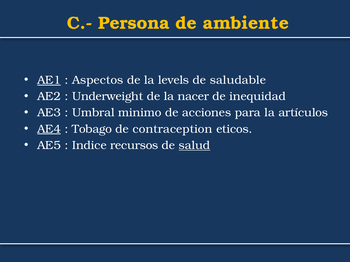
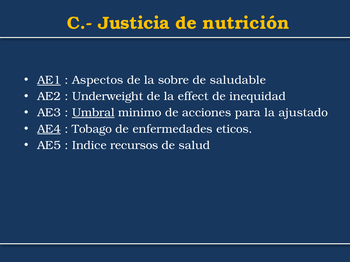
Persona: Persona -> Justicia (134, 23)
ambiente: ambiente -> nutrición (246, 23)
levels: levels -> sobre (174, 80)
nacer: nacer -> effect (193, 97)
Umbral underline: none -> present (93, 113)
artículos: artículos -> ajustado (303, 113)
contraception: contraception -> enfermedades (173, 129)
salud underline: present -> none (194, 146)
